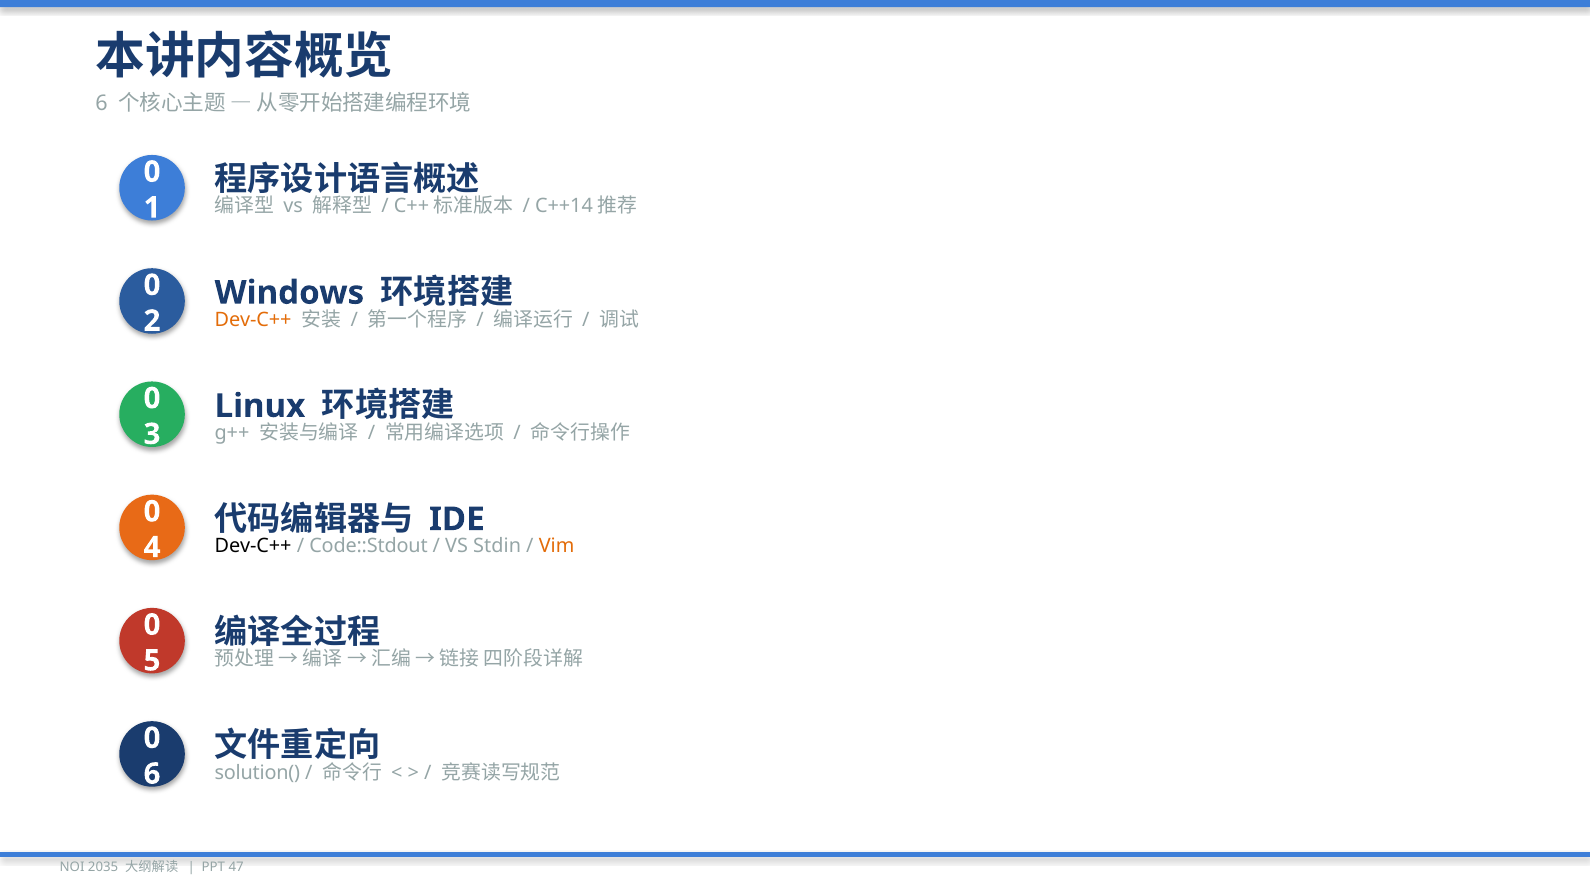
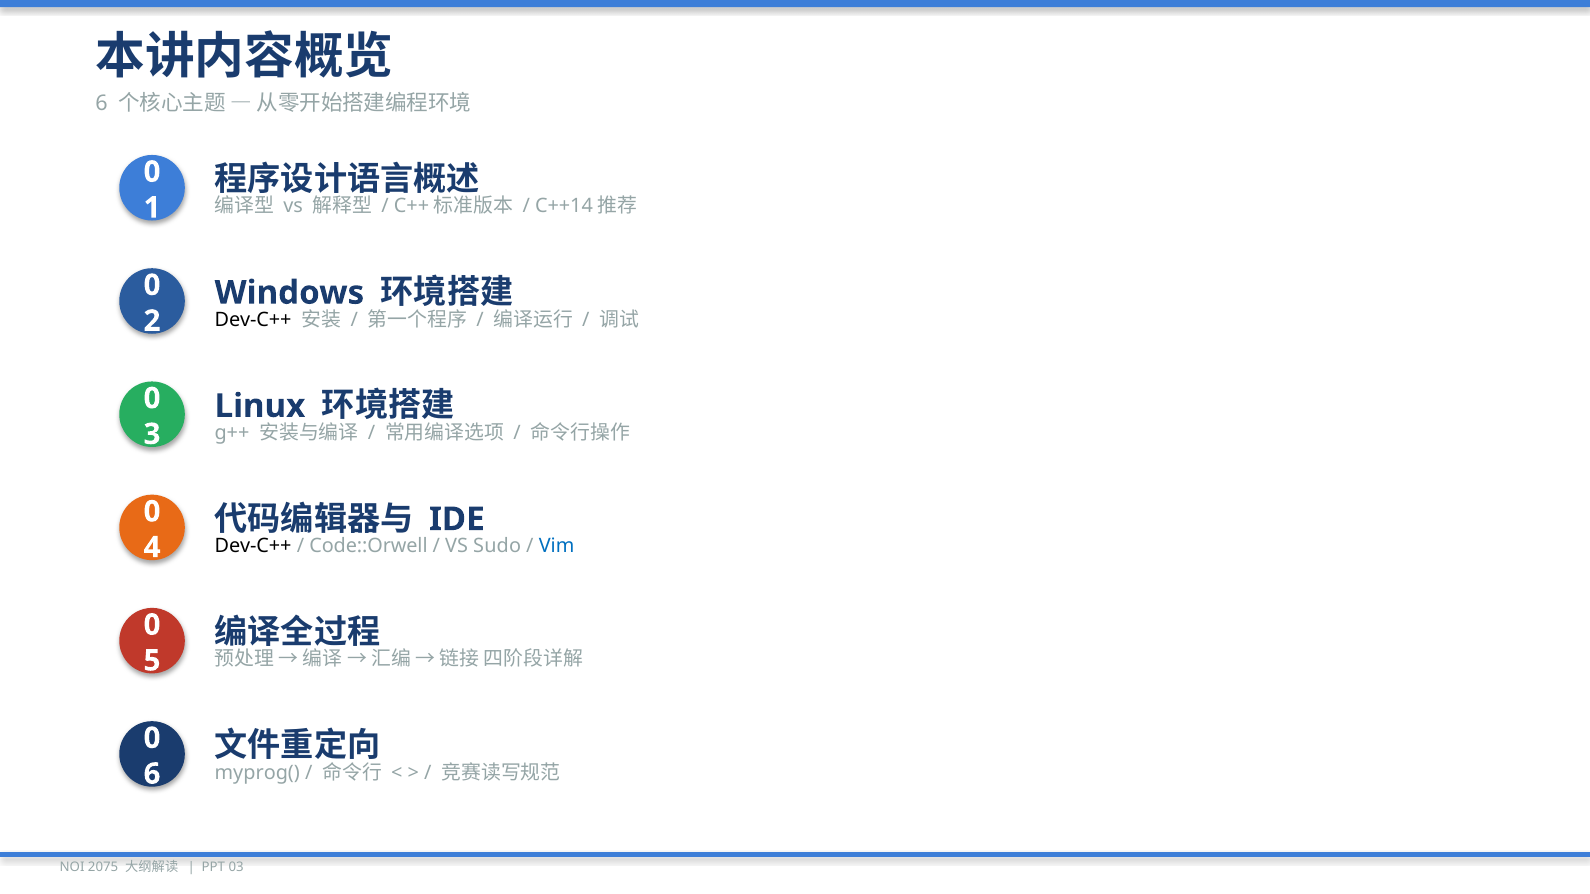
Dev-C++ colour: orange -> black (253, 320)
Code::Stdout: Code::Stdout -> Code::Orwell (368, 546)
Stdin: Stdin -> Sudo (497, 546)
Vim colour: orange -> blue (557, 546)
solution(: solution( -> myprog( (257, 773)
2035: 2035 -> 2075 (103, 867)
47: 47 -> 03 (236, 867)
